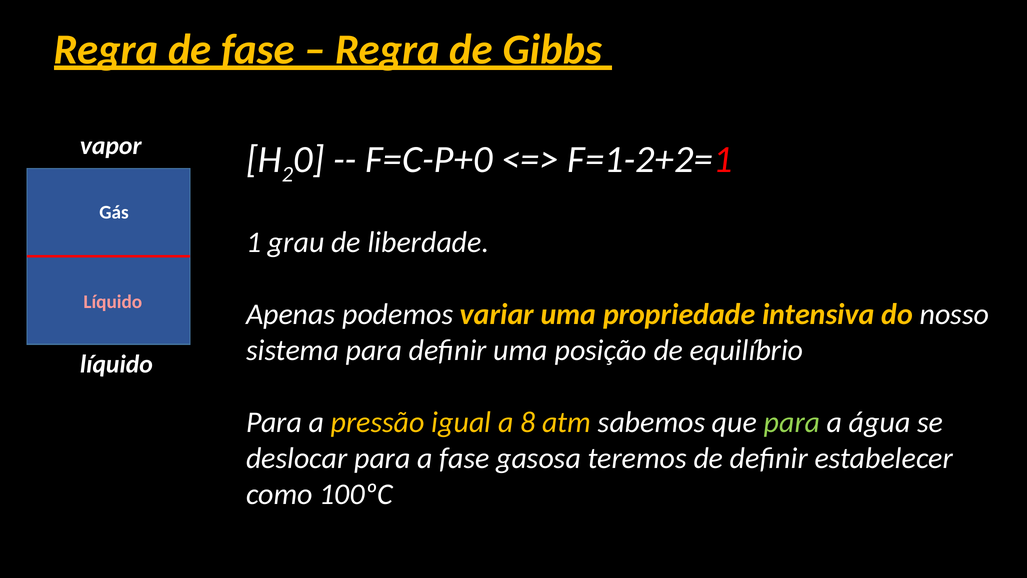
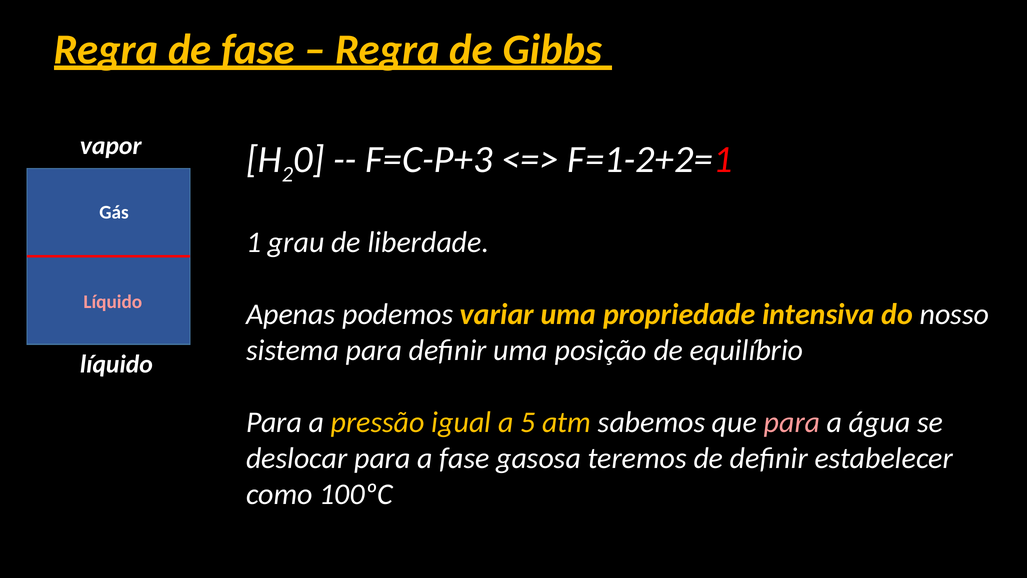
F=C-P+0: F=C-P+0 -> F=C-P+3 (429, 159)
8: 8 -> 5 (528, 422)
para colour: light green -> pink (792, 422)
